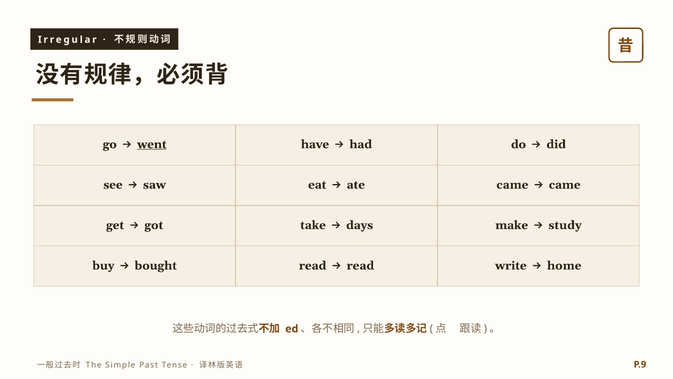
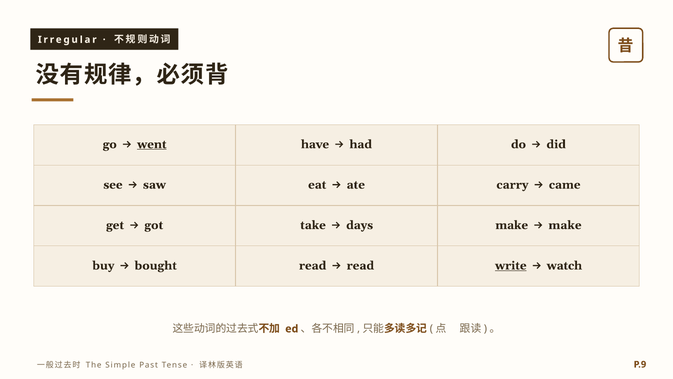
ate came: came -> carry (512, 185)
study: study -> make (565, 225)
write underline: none -> present (511, 265)
home: home -> watch (564, 265)
